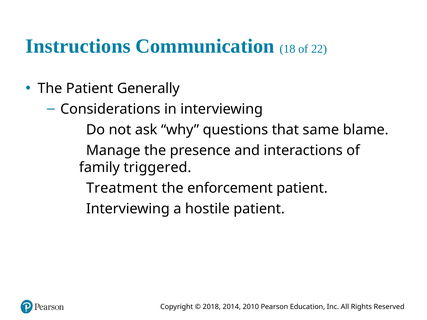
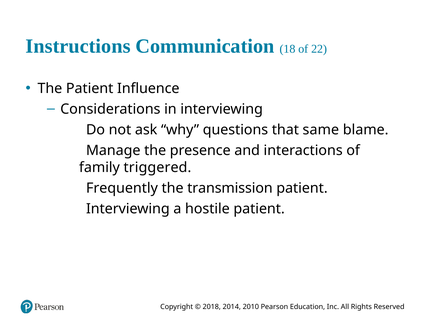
Generally: Generally -> Influence (148, 89)
Treatment: Treatment -> Frequently (122, 188)
enforcement: enforcement -> transmission (230, 188)
